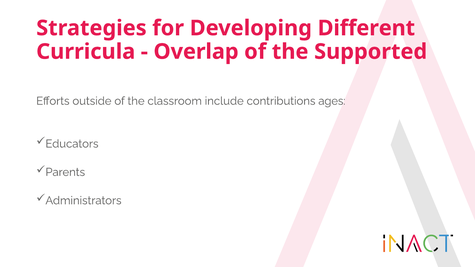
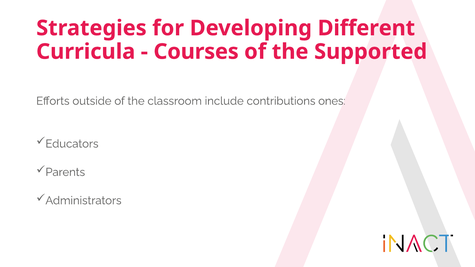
Overlap: Overlap -> Courses (196, 52)
ages: ages -> ones (332, 101)
